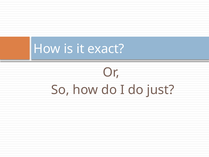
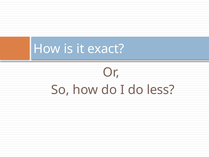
just: just -> less (161, 90)
